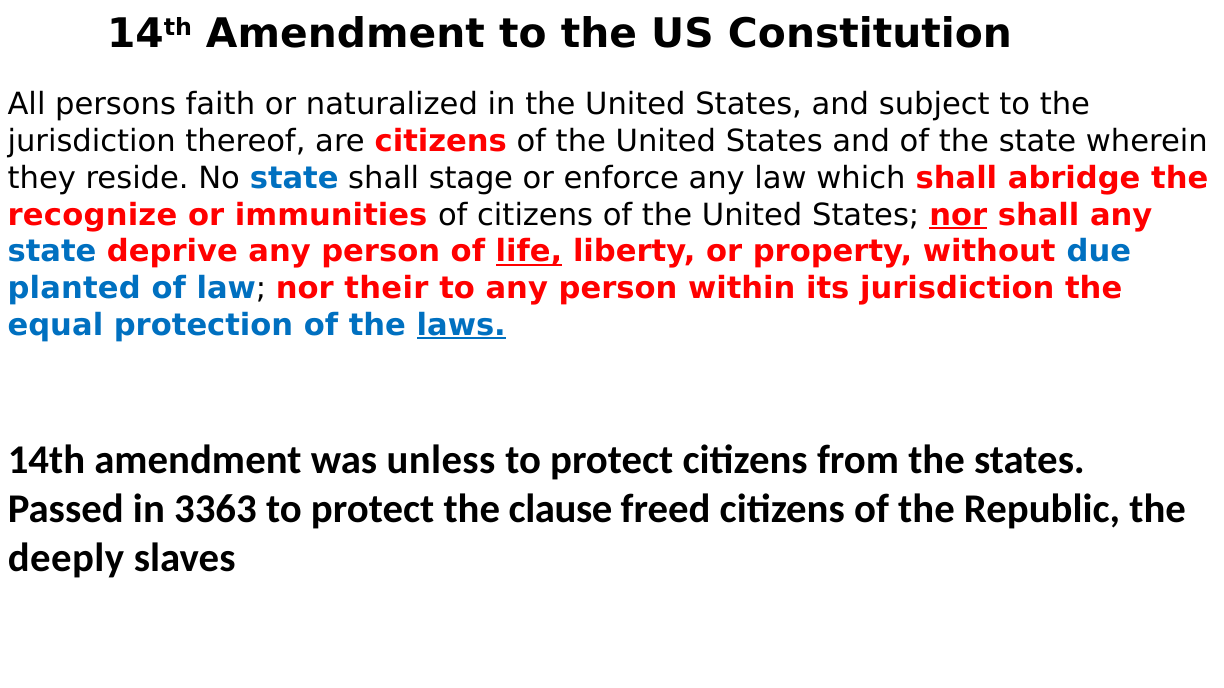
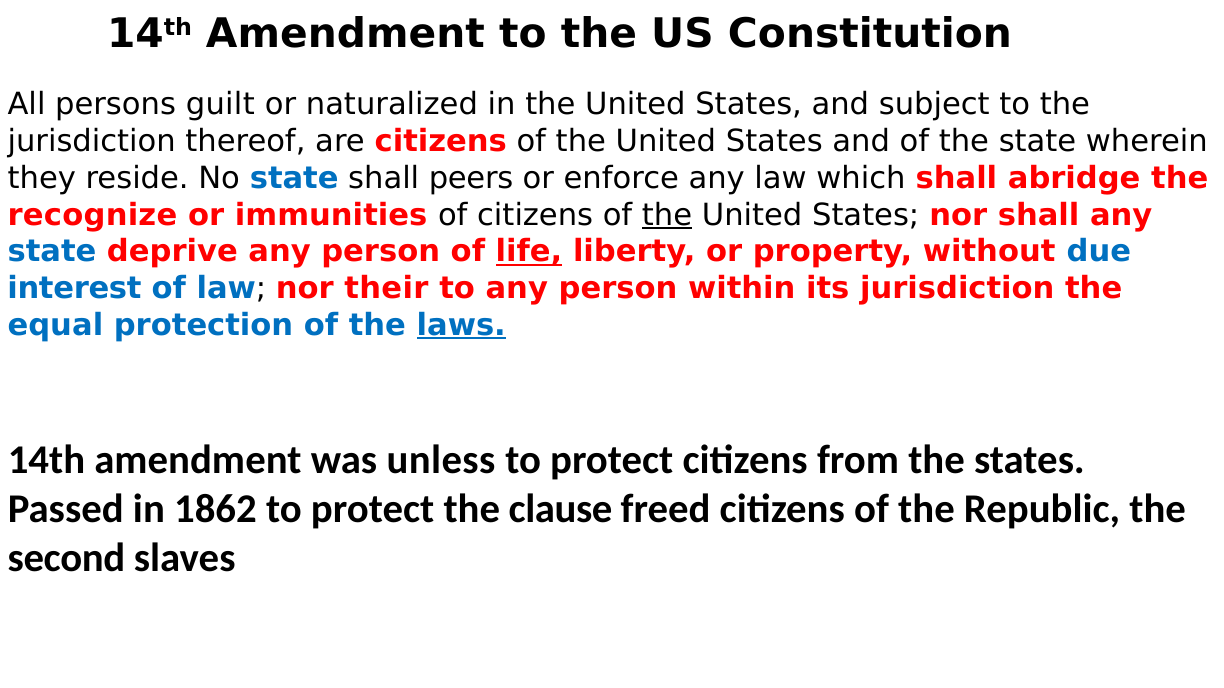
faith: faith -> guilt (220, 105)
stage: stage -> peers (471, 178)
the underline: none -> present (667, 215)
nor underline: present -> none (958, 215)
planted: planted -> interest (74, 289)
3363: 3363 -> 1862 (215, 509)
deeply: deeply -> second (66, 558)
